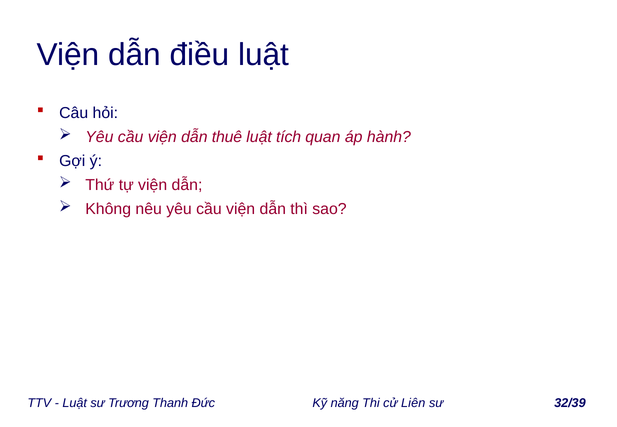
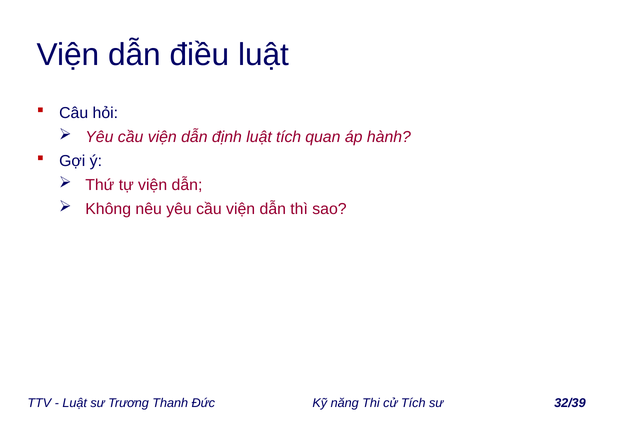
thuê: thuê -> định (227, 137)
Liên: Liên -> Tích (413, 403)
